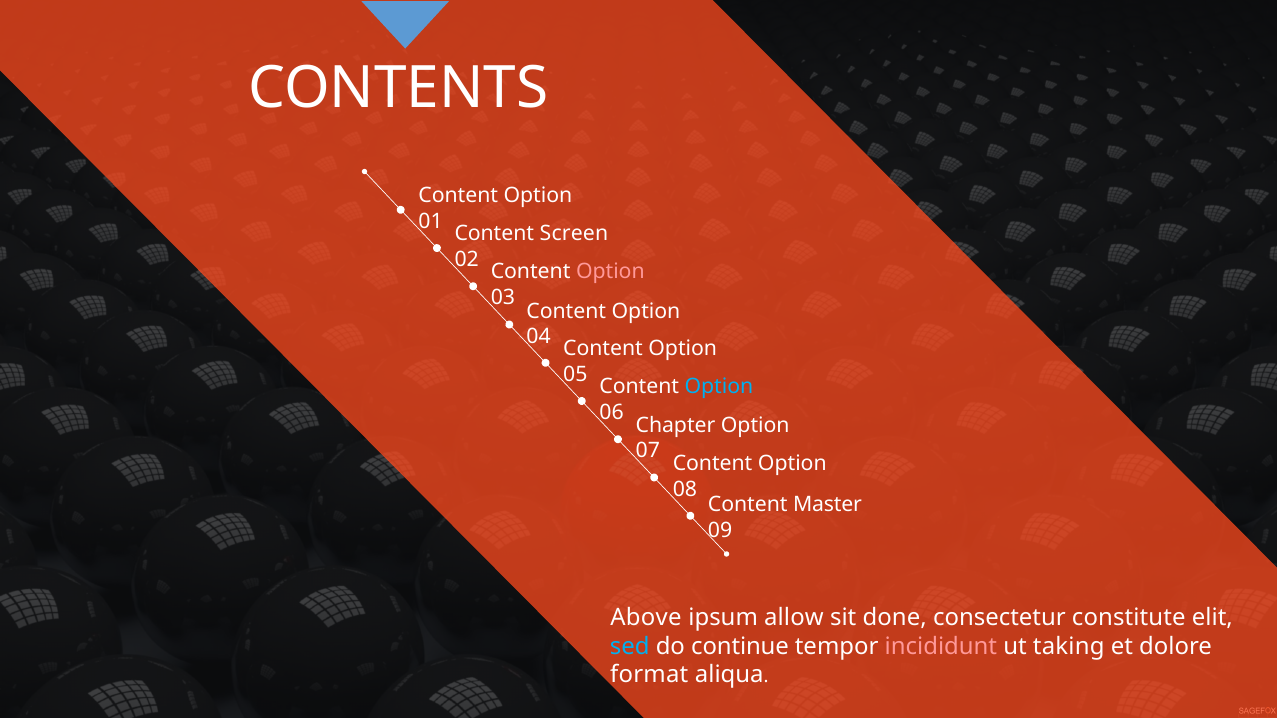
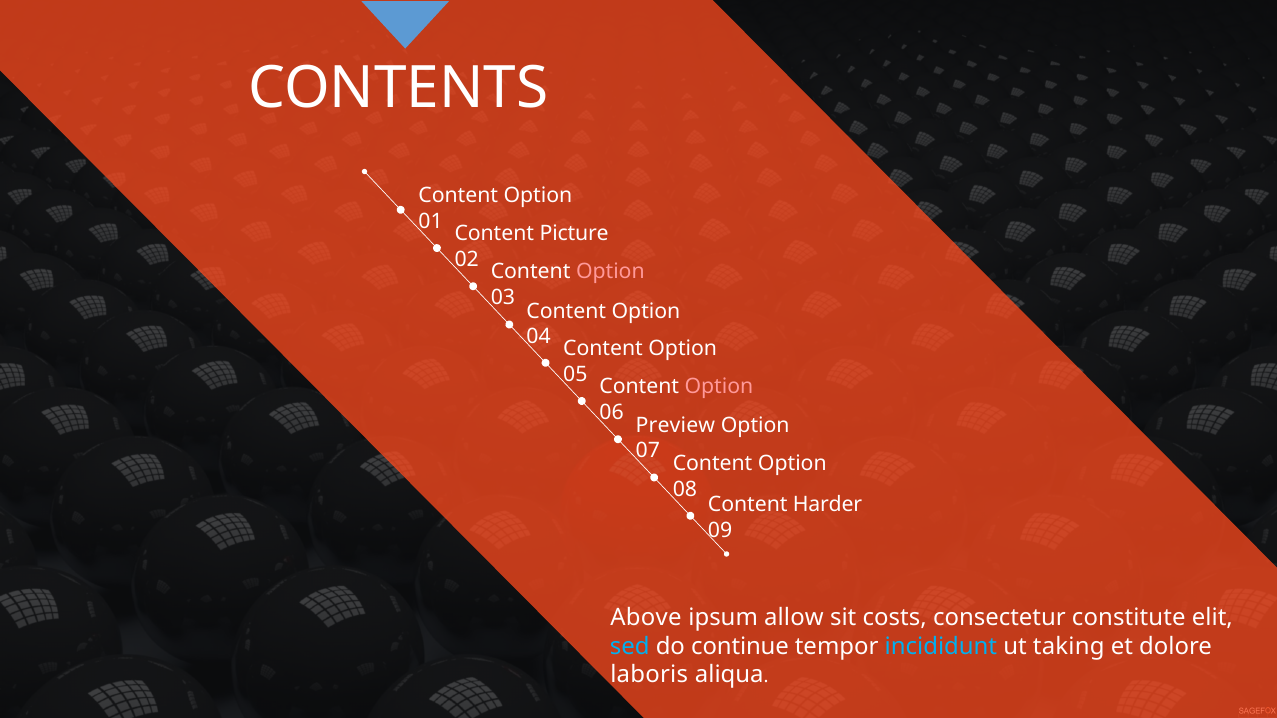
Screen: Screen -> Picture (574, 234)
Option colour: light blue -> pink (719, 387)
Chapter: Chapter -> Preview (675, 426)
Master: Master -> Harder (828, 505)
done: done -> costs (895, 618)
incididunt colour: pink -> light blue (941, 646)
format: format -> laboris (649, 675)
